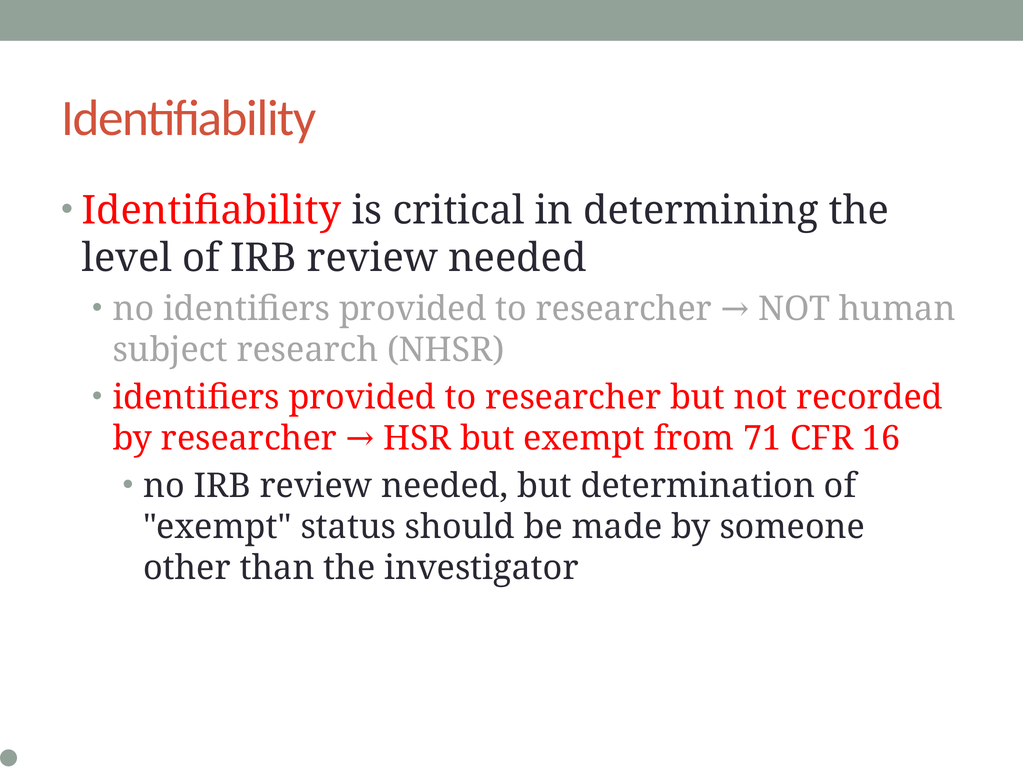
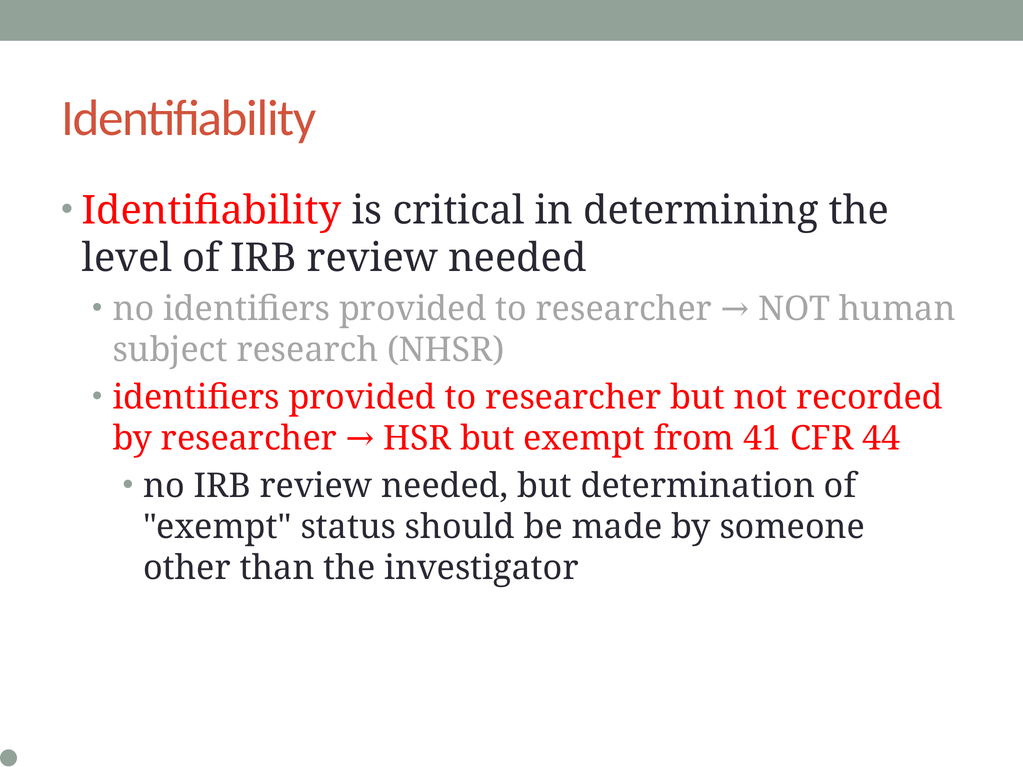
71: 71 -> 41 (762, 439)
16: 16 -> 44 (881, 439)
